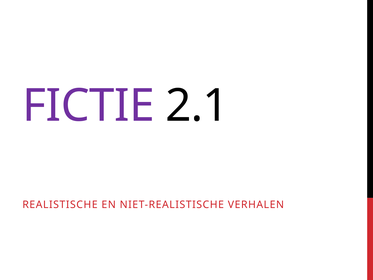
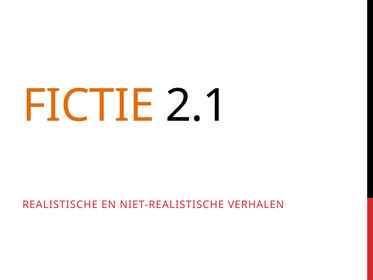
FICTIE colour: purple -> orange (89, 106)
